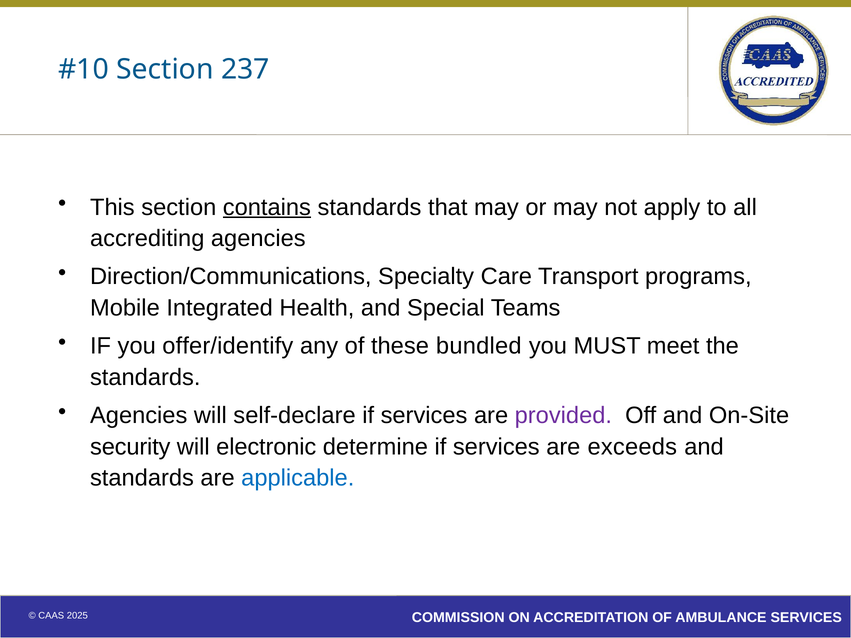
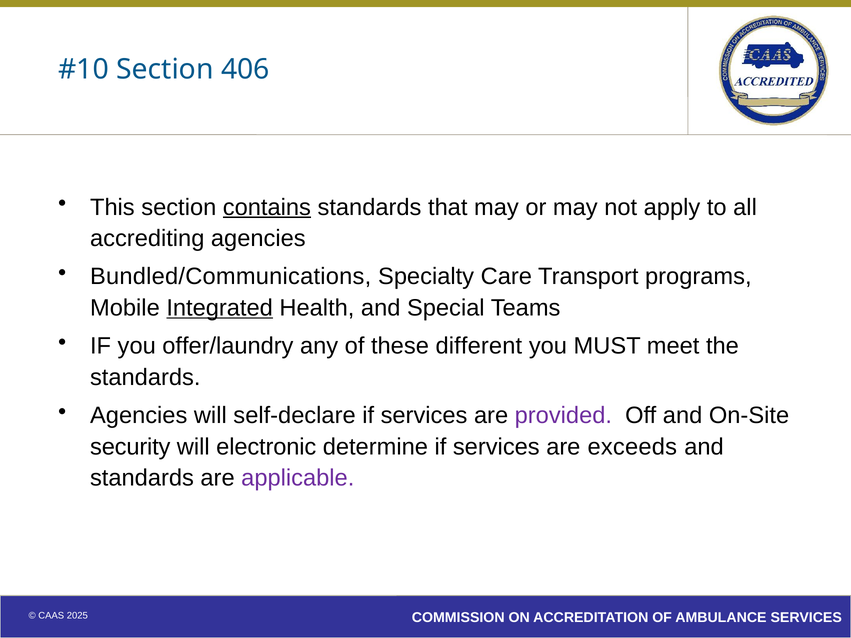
237: 237 -> 406 (245, 69)
Direction/Communications: Direction/Communications -> Bundled/Communications (231, 277)
Integrated underline: none -> present (220, 308)
offer/identify: offer/identify -> offer/laundry (228, 346)
bundled: bundled -> different (479, 346)
applicable colour: blue -> purple (298, 478)
